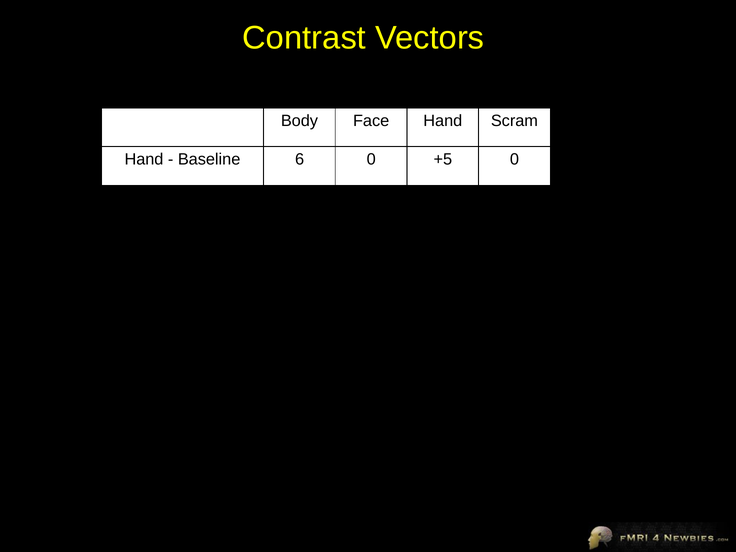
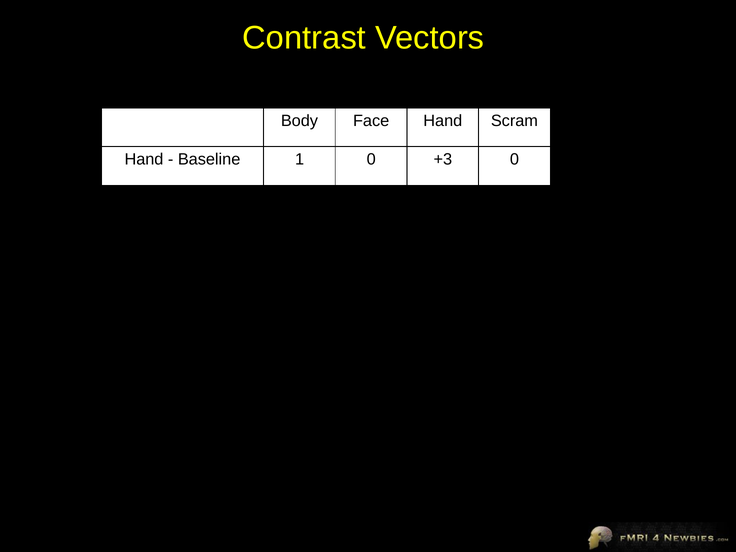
6: 6 -> 1 (300, 160)
+5: +5 -> +3 (443, 160)
